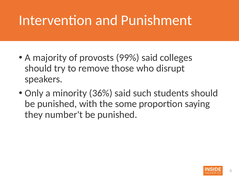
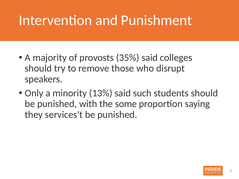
99%: 99% -> 35% (128, 58)
36%: 36% -> 13% (101, 93)
number't: number't -> services't (64, 115)
